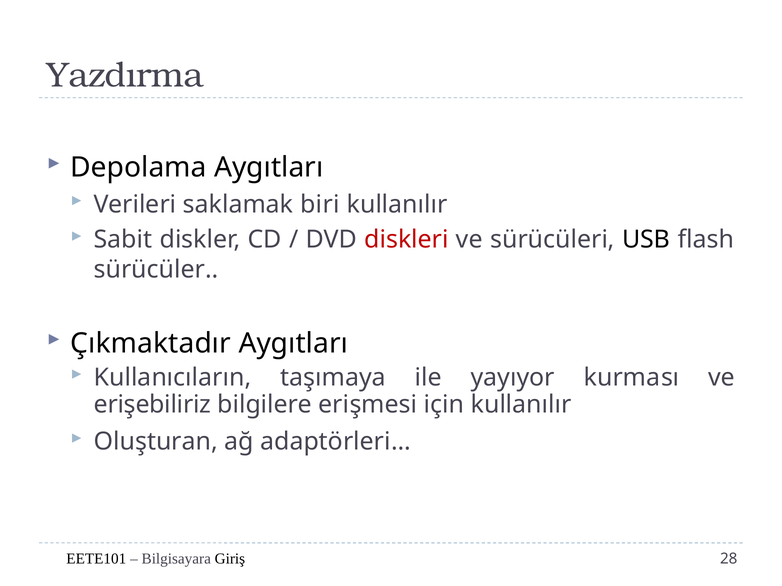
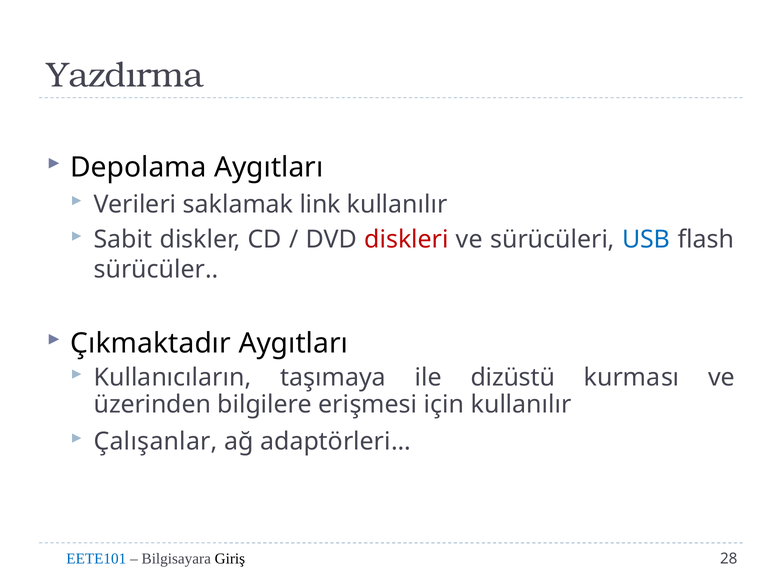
biri: biri -> link (320, 205)
USB colour: black -> blue (646, 240)
yayıyor: yayıyor -> dizüstü (513, 378)
erişebiliriz: erişebiliriz -> üzerinden (152, 405)
Oluşturan: Oluşturan -> Çalışanlar (156, 442)
EETE101 colour: black -> blue (96, 559)
